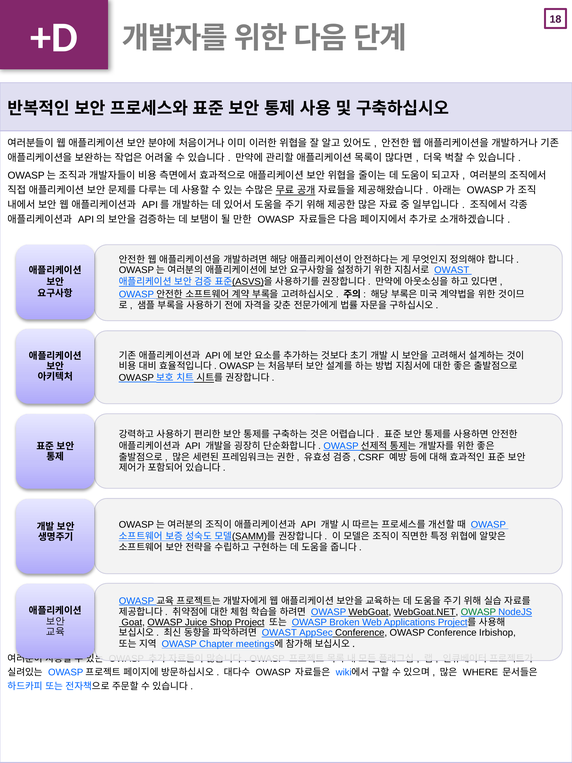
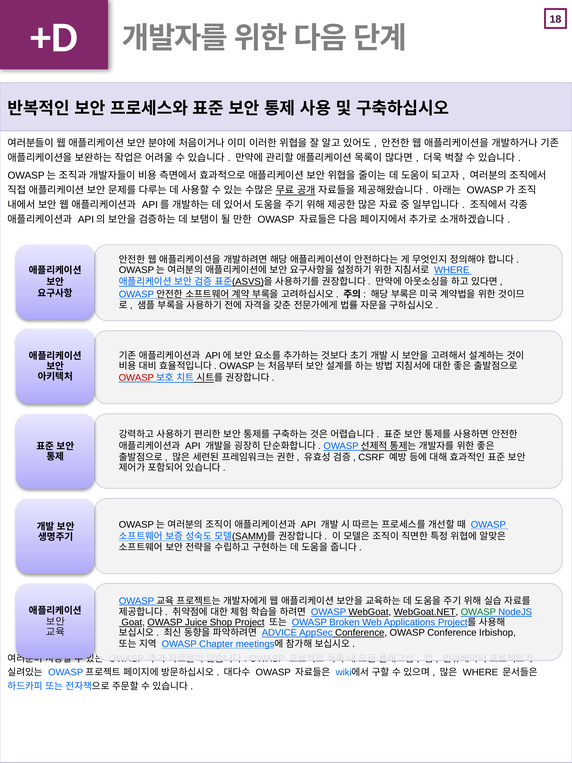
OWAST: OWAST -> WHERE (452, 270)
OWASP colour: black -> red (136, 378)
OWAST: OWAST -> ADVICE (279, 632)
